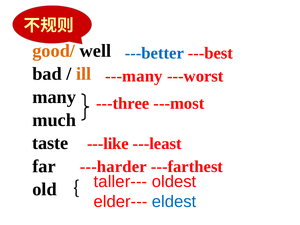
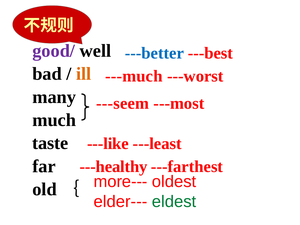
good/ colour: orange -> purple (54, 51)
---many: ---many -> ---much (134, 76)
---three: ---three -> ---seem (123, 103)
---harder: ---harder -> ---healthy (113, 167)
taller---: taller--- -> more--- (121, 182)
eldest colour: blue -> green (174, 202)
